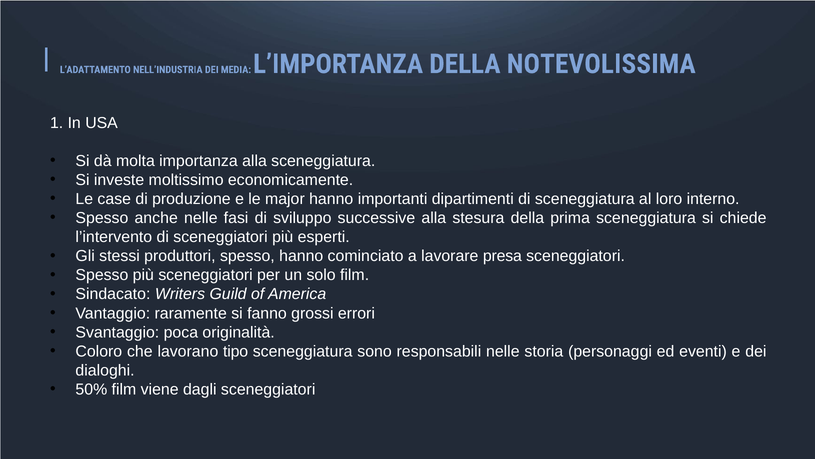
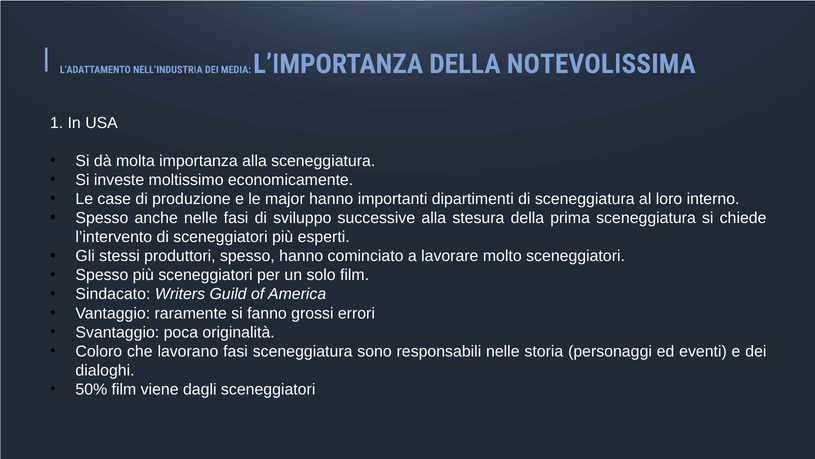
presa: presa -> molto (502, 256)
lavorano tipo: tipo -> fasi (236, 351)
